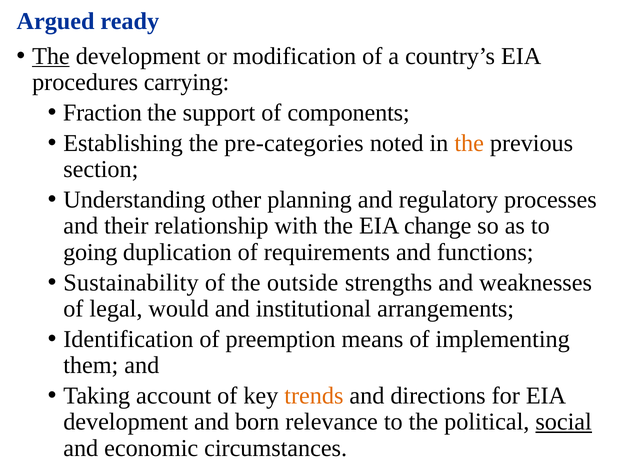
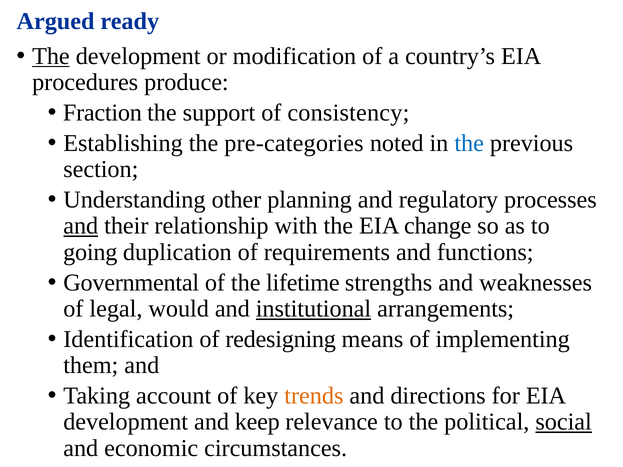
carrying: carrying -> produce (186, 82)
components: components -> consistency (348, 113)
the colour: orange -> blue (469, 143)
and underline: none -> present (81, 226)
Sustainability: Sustainability -> Governmental (131, 283)
outside: outside -> lifetime (303, 283)
institutional underline: none -> present (313, 309)
preemption: preemption -> redesigning (281, 339)
born: born -> keep (257, 422)
